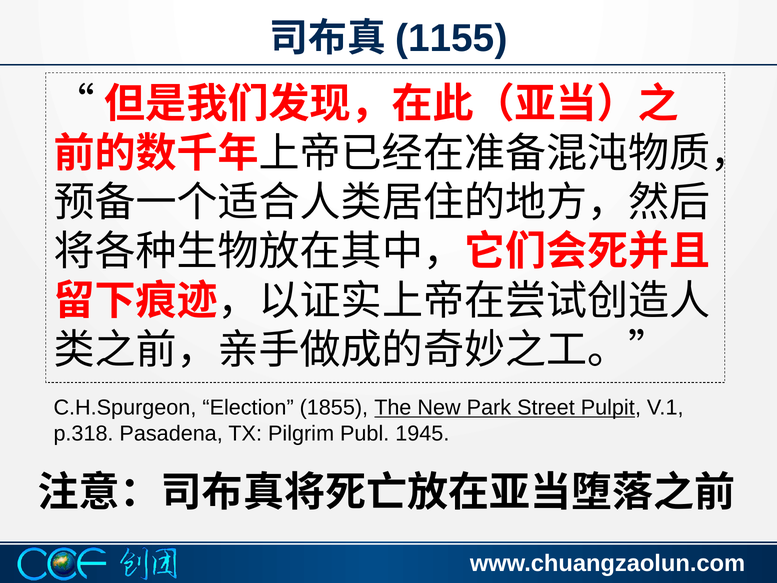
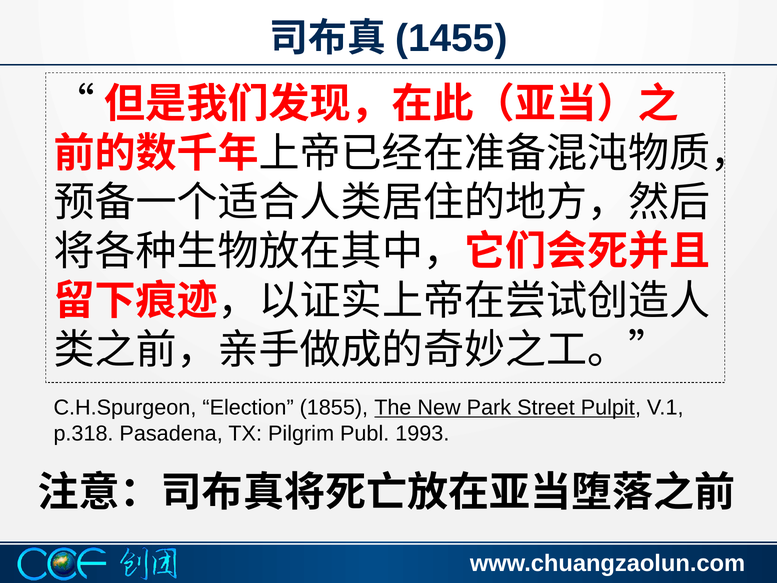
1155: 1155 -> 1455 (451, 38)
1945: 1945 -> 1993 (422, 433)
